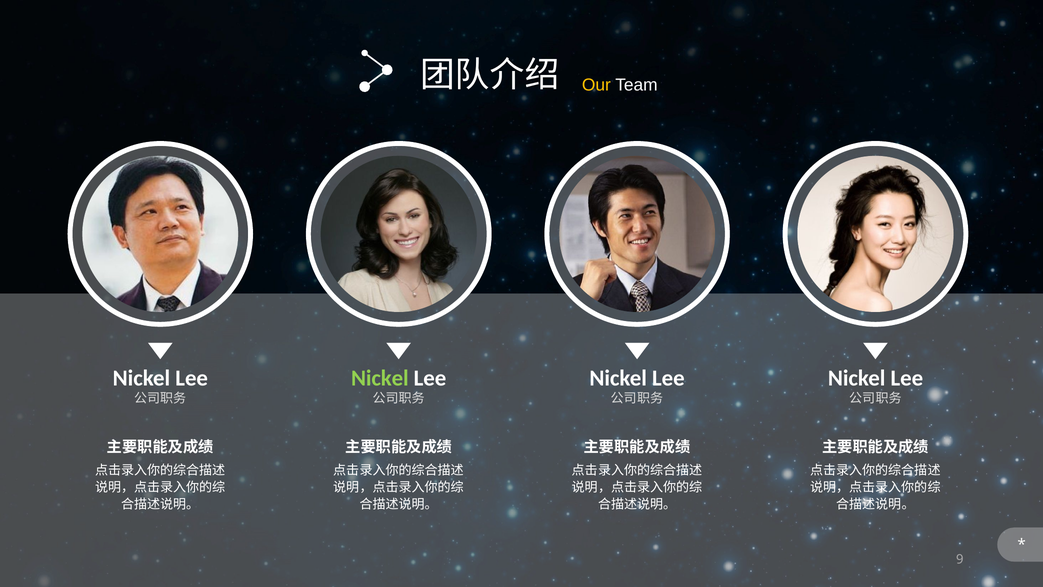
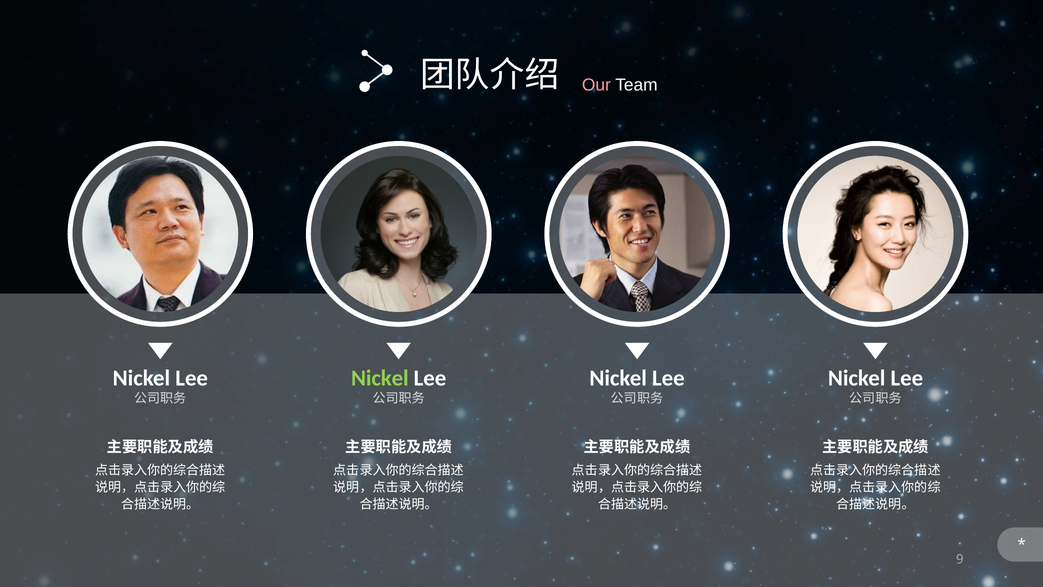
Our colour: yellow -> pink (596, 85)
